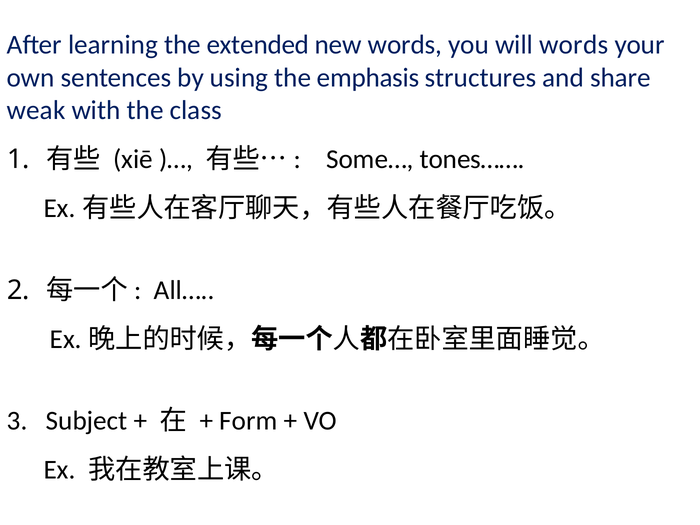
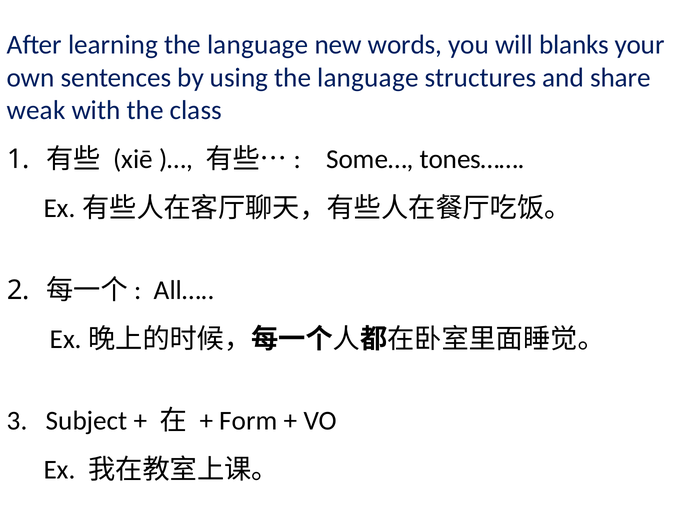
learning the extended: extended -> language (258, 45)
will words: words -> blanks (574, 45)
using the emphasis: emphasis -> language (368, 78)
